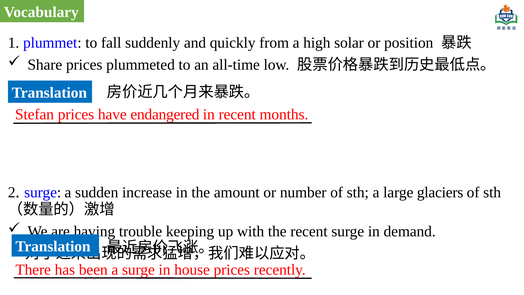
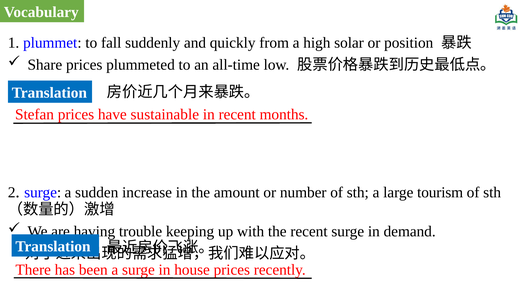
endangered: endangered -> sustainable (165, 114)
glaciers: glaciers -> tourism (440, 192)
